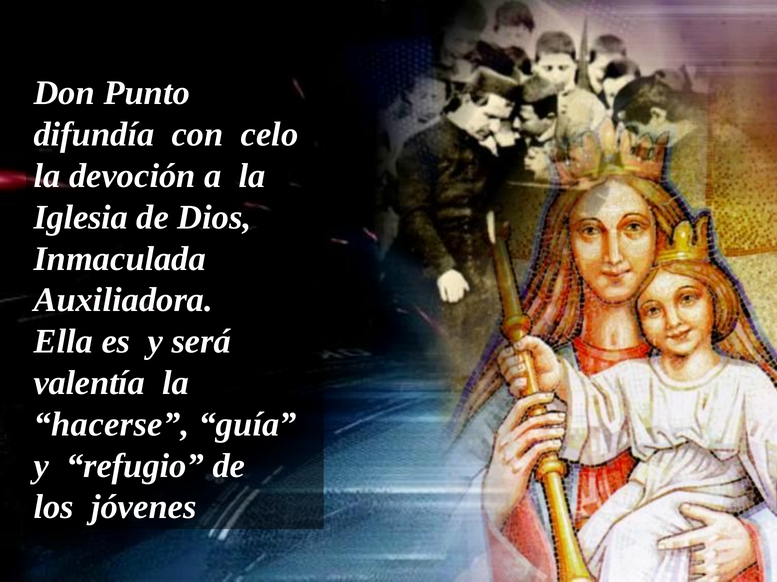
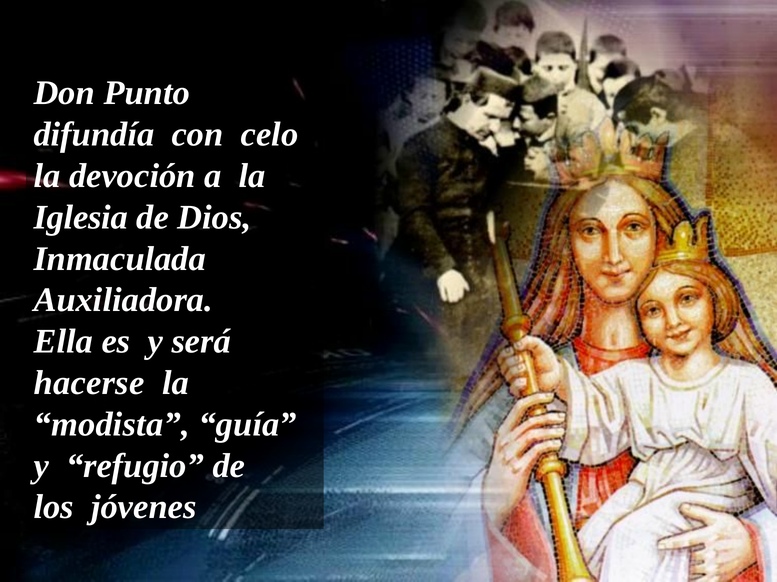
valentía: valentía -> hacerse (89, 383)
hacerse: hacerse -> modista (112, 425)
